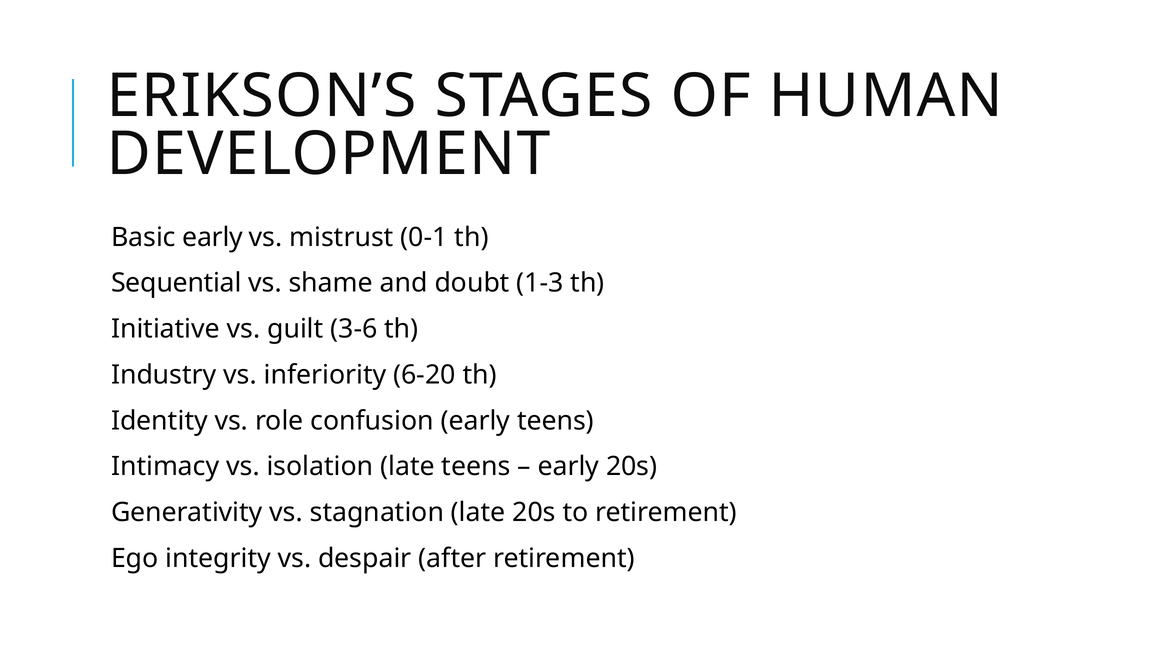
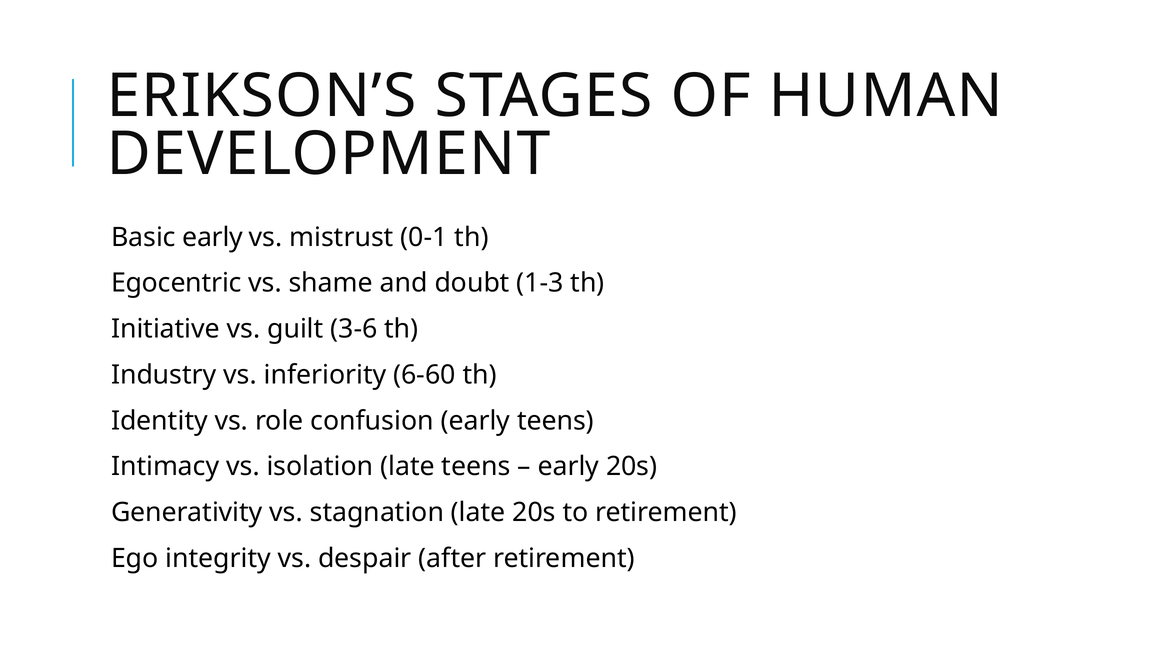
Sequential: Sequential -> Egocentric (176, 283)
6-20: 6-20 -> 6-60 (424, 375)
